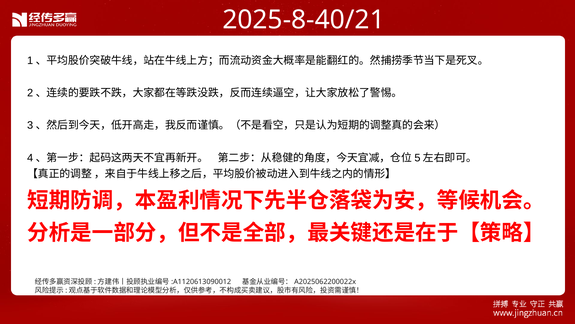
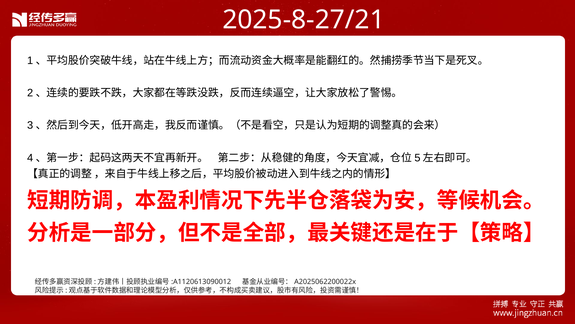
2025-8-40/21: 2025-8-40/21 -> 2025-8-27/21 (304, 20)
